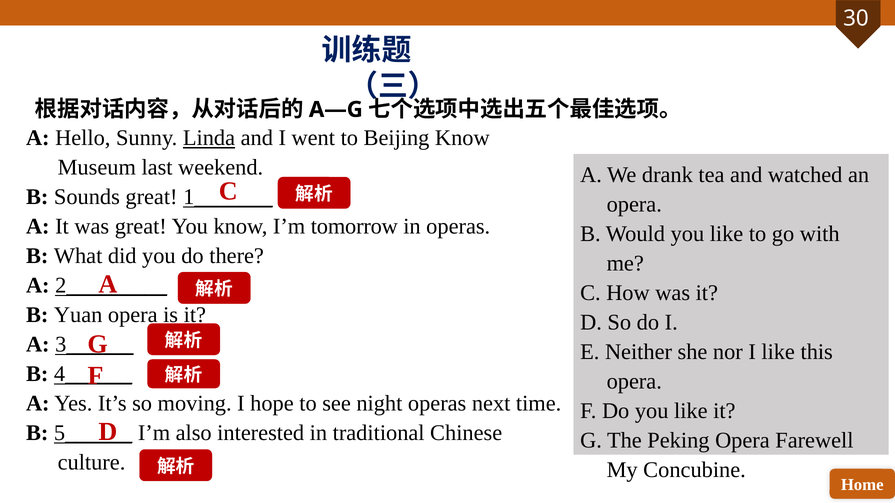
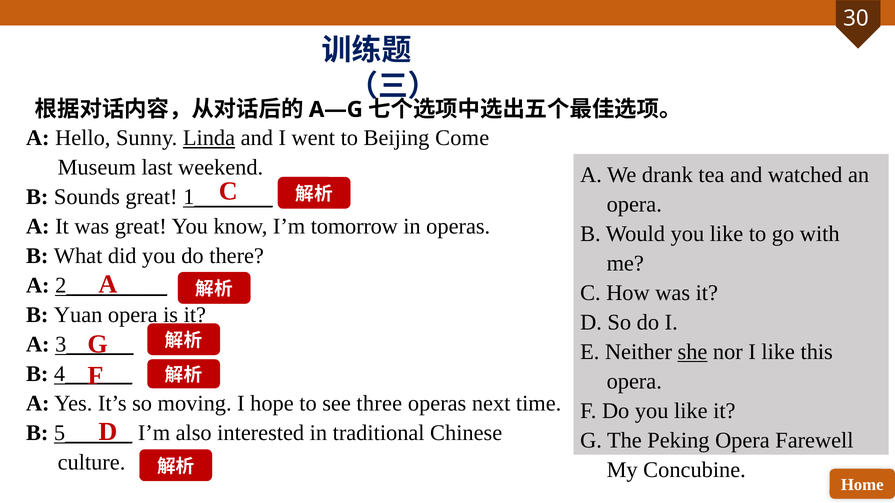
Beijing Know: Know -> Come (462, 138)
she underline: none -> present (692, 352)
night: night -> three (379, 404)
